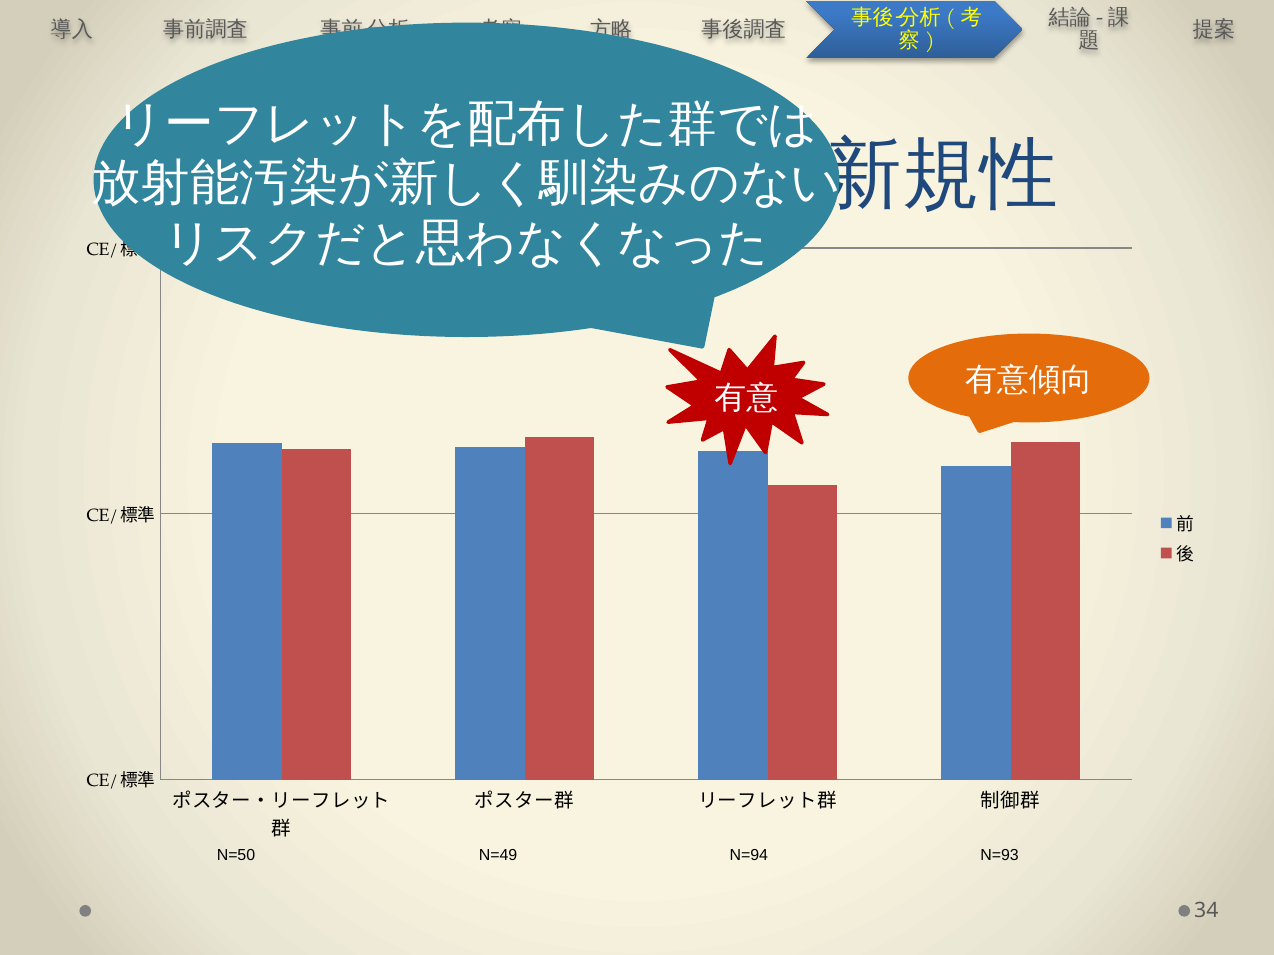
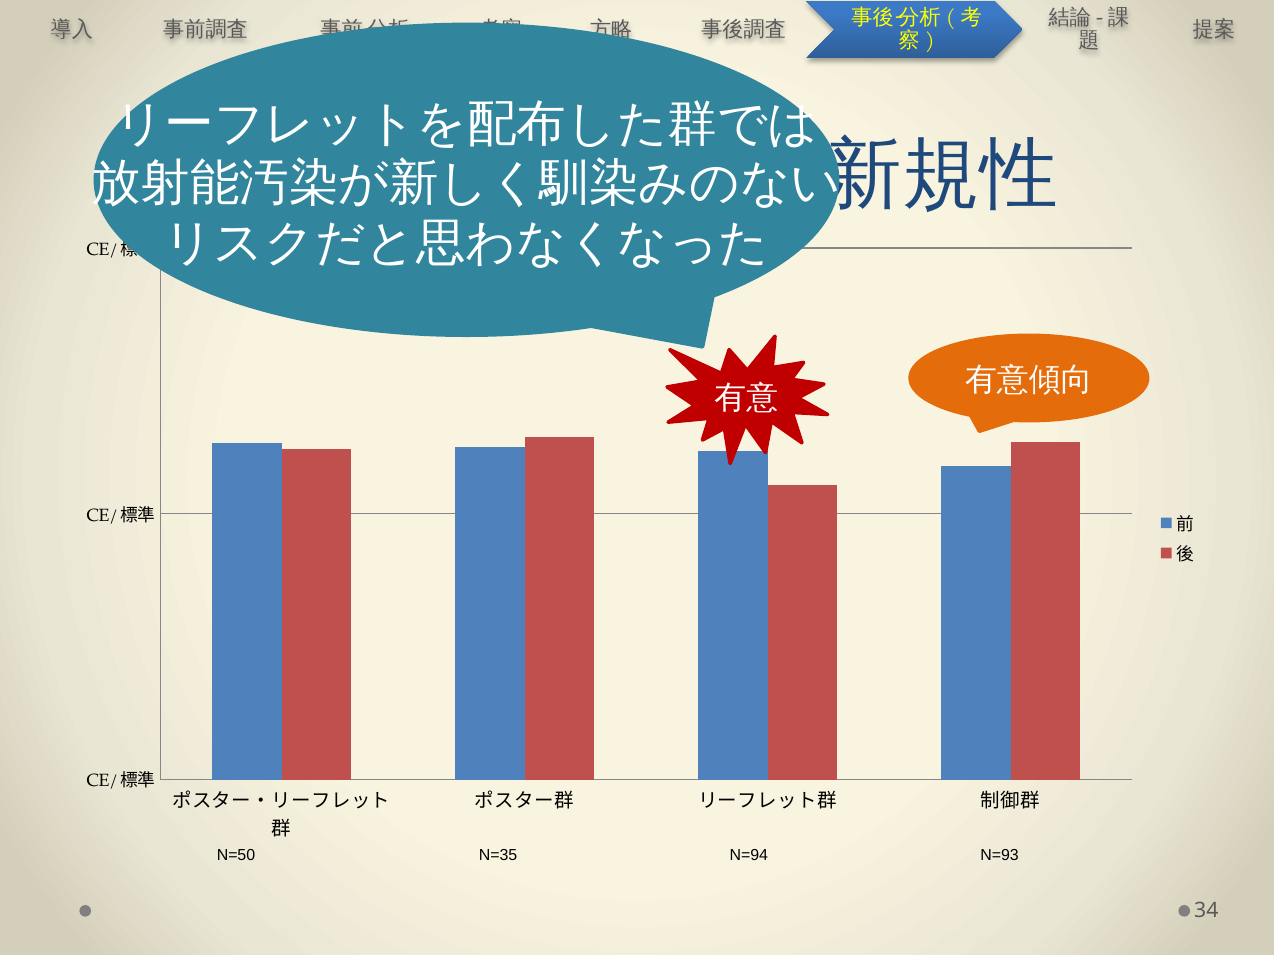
N=49: N=49 -> N=35 (498, 856)
